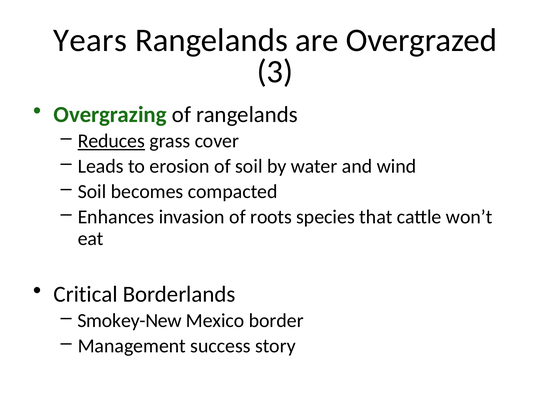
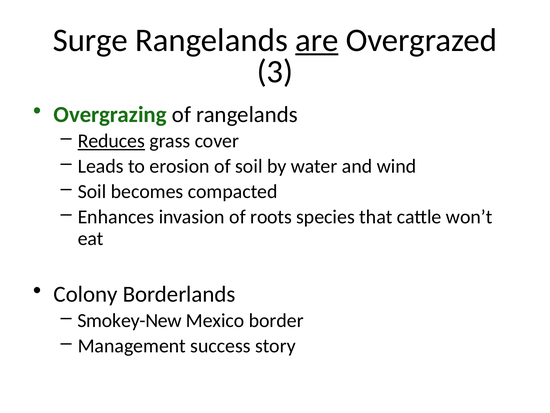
Years: Years -> Surge (90, 40)
are underline: none -> present (317, 40)
Critical: Critical -> Colony (86, 294)
